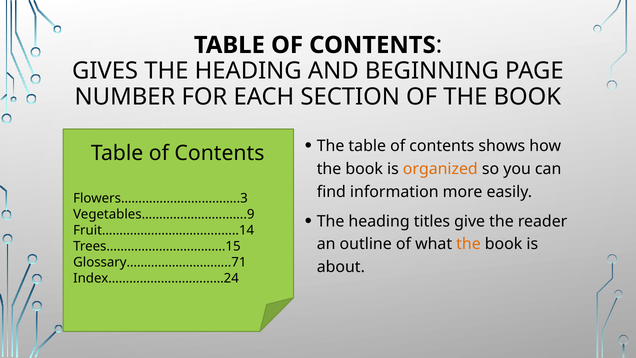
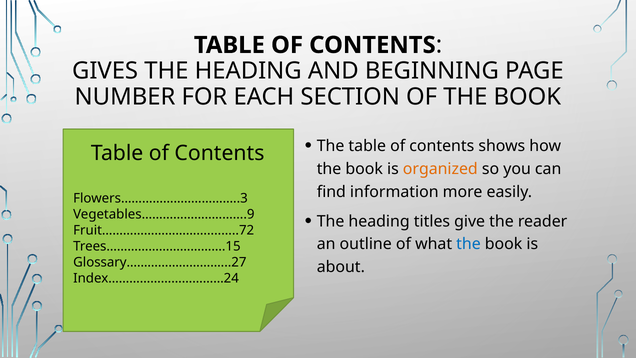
Fruit………………………............14: Fruit………………………............14 -> Fruit………………………............72 (164, 230)
the colour: orange -> blue (468, 244)
Glossary………………………...71: Glossary………………………...71 -> Glossary………………………...27 (160, 262)
